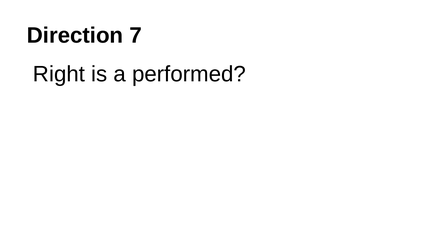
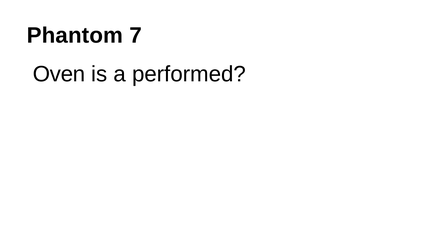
Direction: Direction -> Phantom (75, 36)
Right: Right -> Oven (59, 74)
